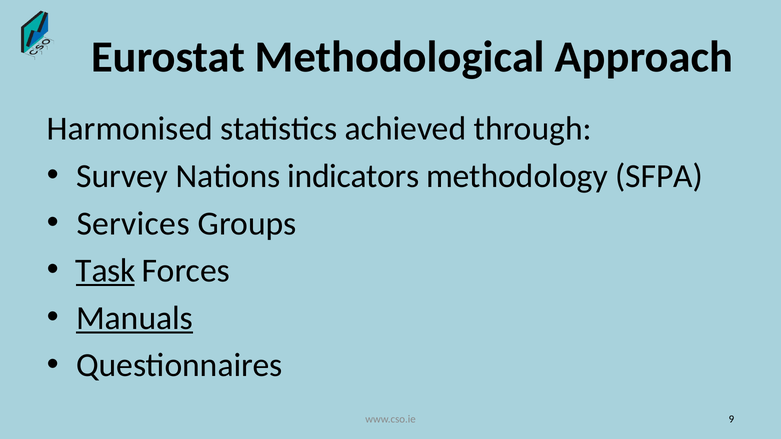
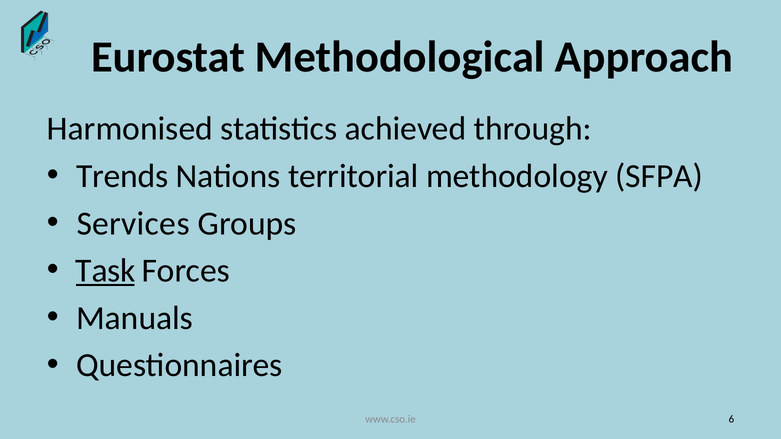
Survey: Survey -> Trends (122, 176)
indicators: indicators -> territorial (353, 176)
Manuals underline: present -> none (135, 318)
9: 9 -> 6 (731, 420)
